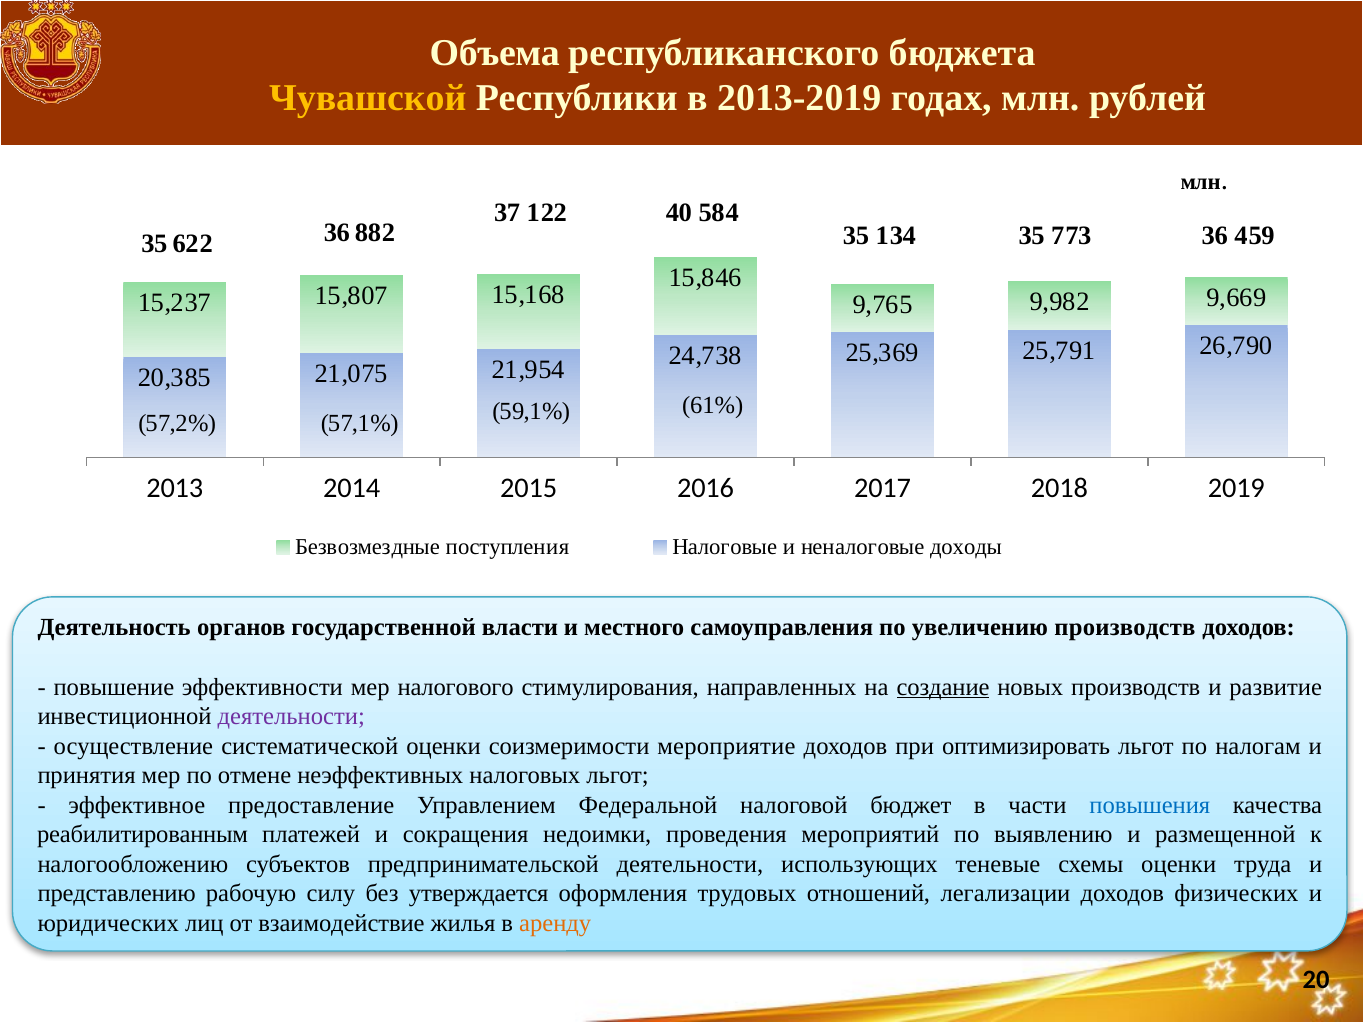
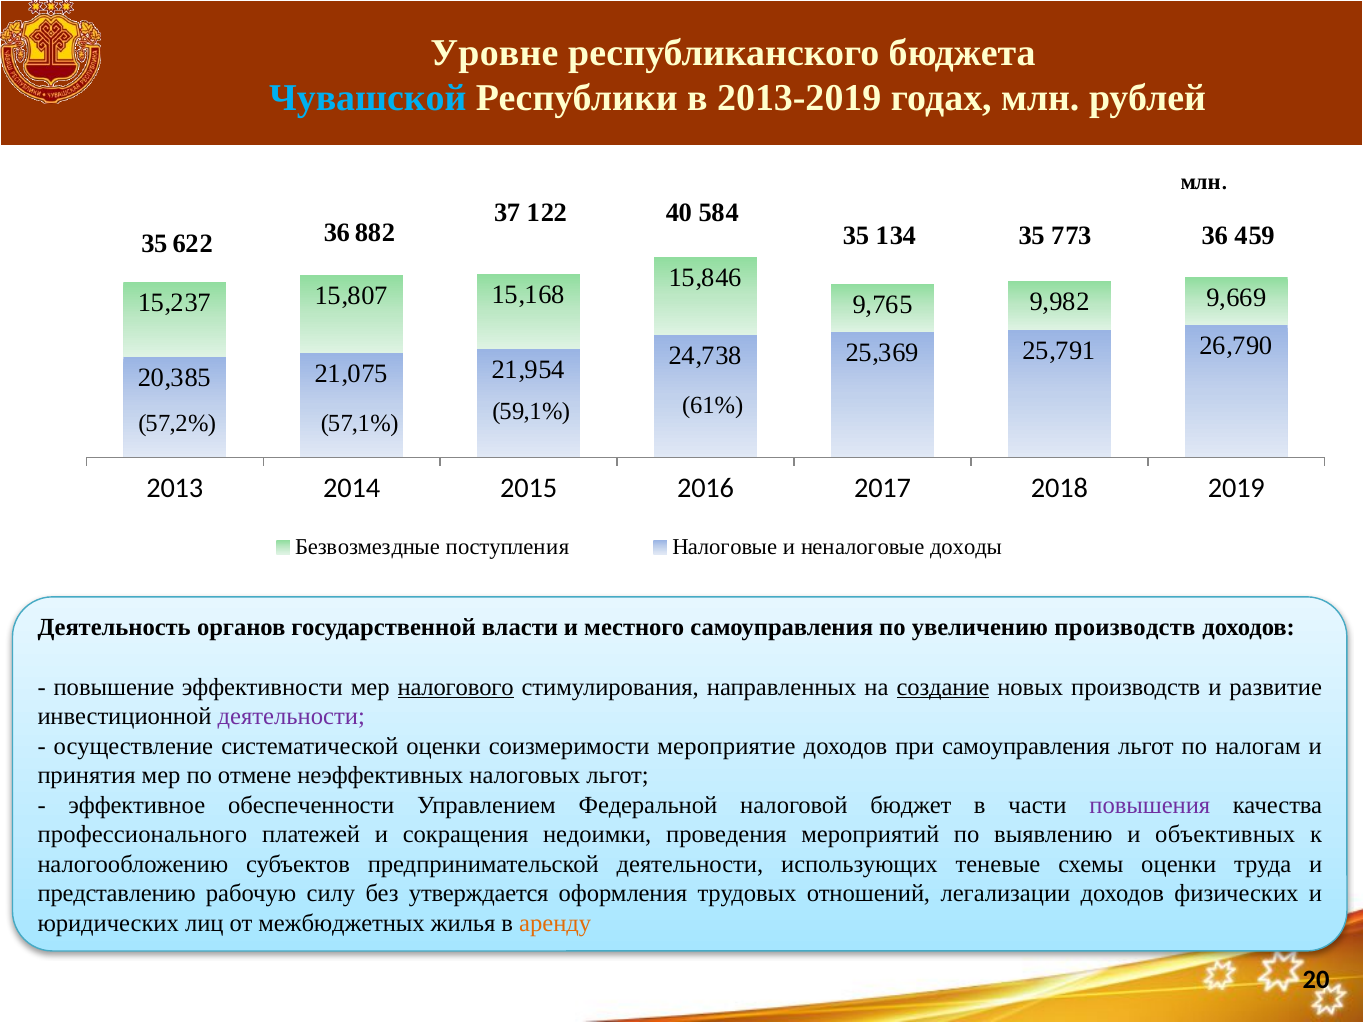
Объема: Объема -> Уровне (494, 53)
Чувашской colour: yellow -> light blue (368, 98)
налогового underline: none -> present (456, 687)
при оптимизировать: оптимизировать -> самоуправления (1026, 746)
предоставление: предоставление -> обеспеченности (311, 805)
повышения colour: blue -> purple (1150, 805)
реабилитированным: реабилитированным -> профессионального (142, 835)
размещенной: размещенной -> объективных (1225, 835)
взаимодействие: взаимодействие -> межбюджетных (342, 924)
